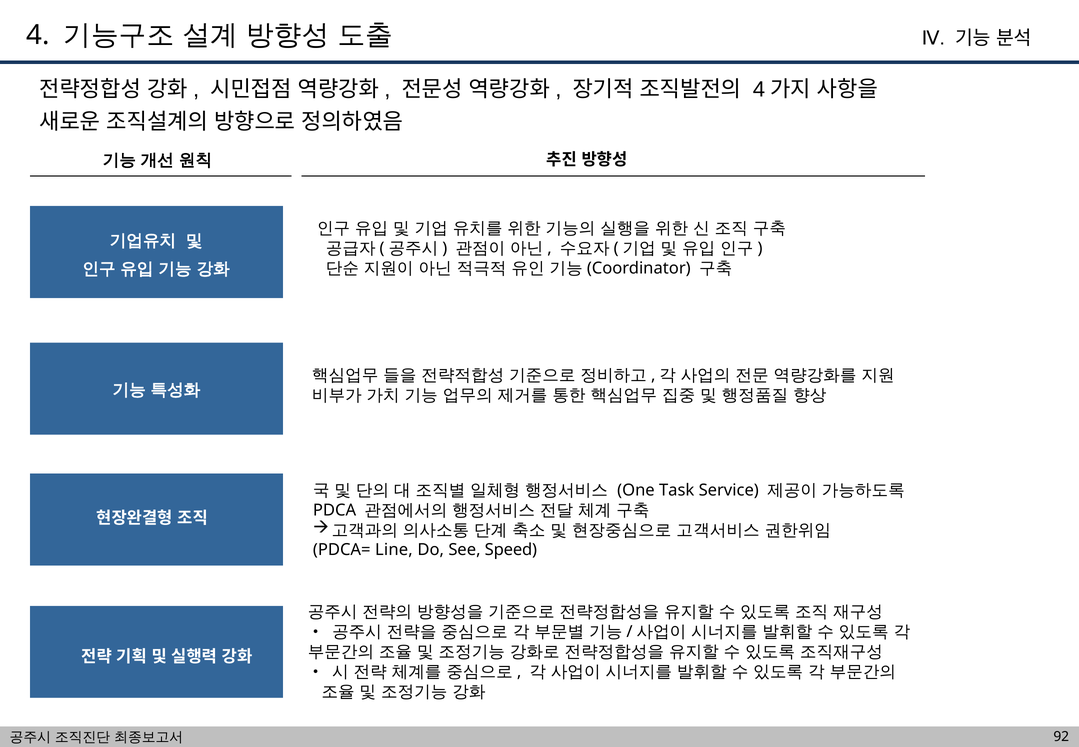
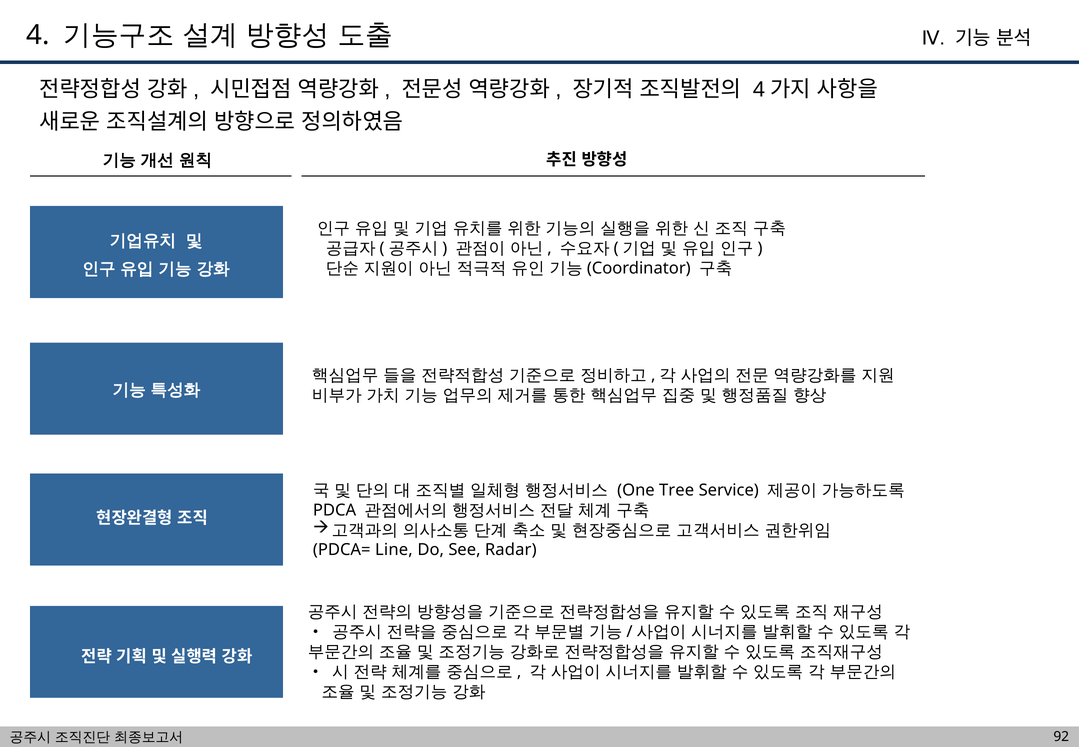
Task: Task -> Tree (677, 490)
Speed: Speed -> Radar (511, 550)
